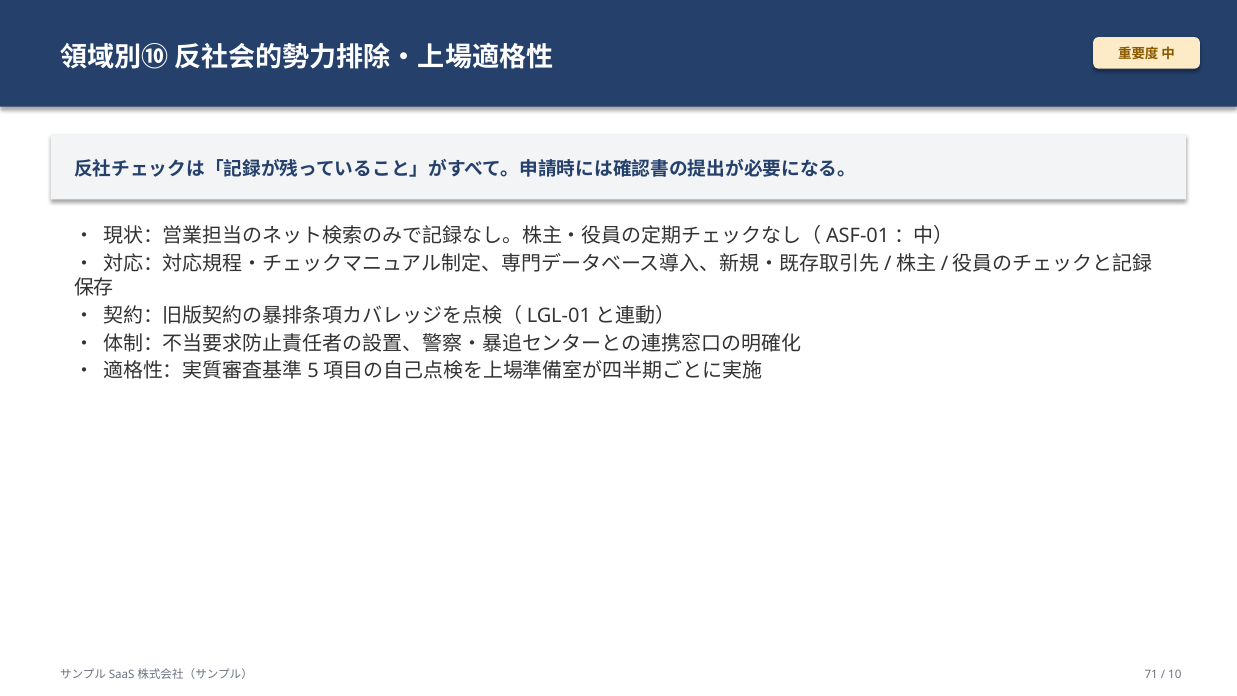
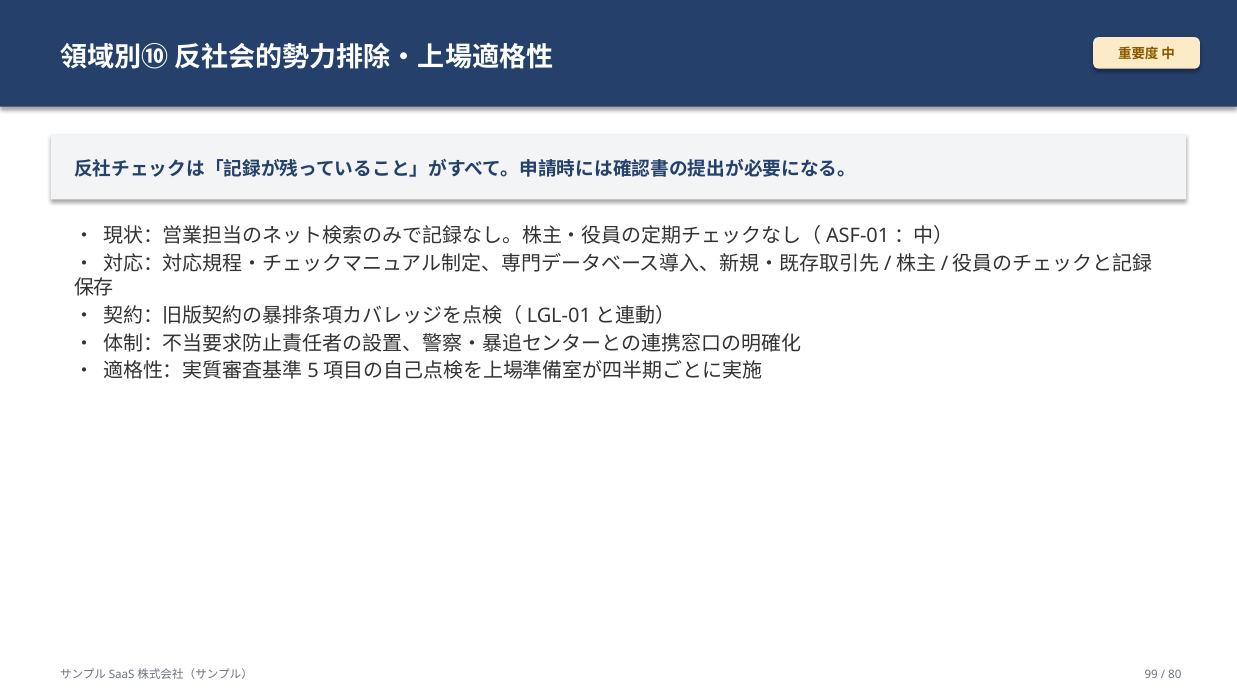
71: 71 -> 99 (1151, 675)
10: 10 -> 80 (1175, 675)
